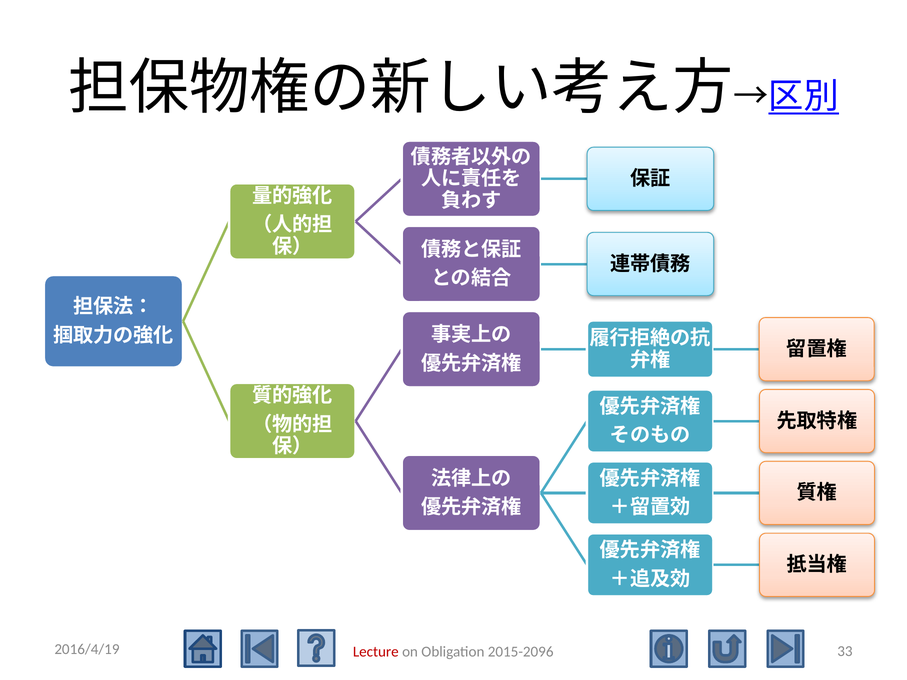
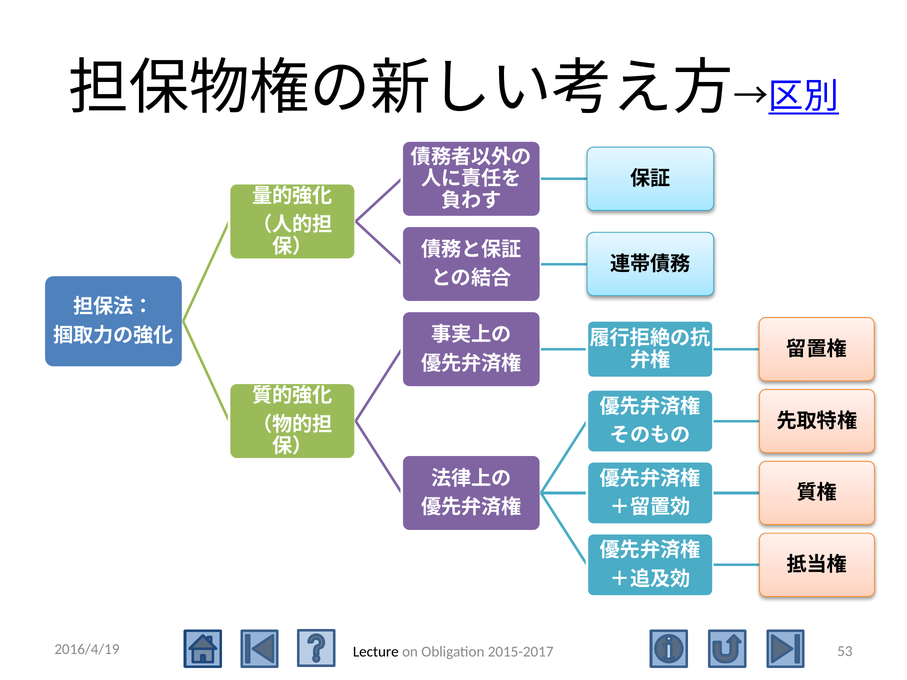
33: 33 -> 53 (845, 651)
Lecture colour: red -> black (376, 652)
2015-2096: 2015-2096 -> 2015-2017 (521, 652)
